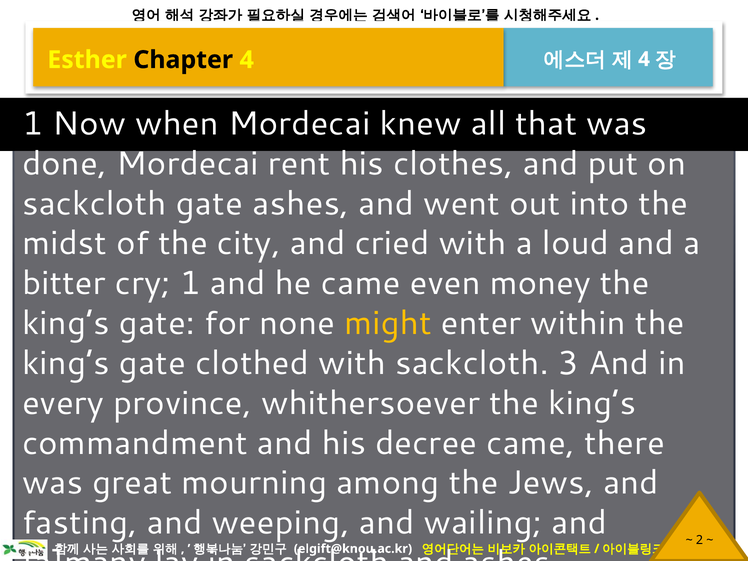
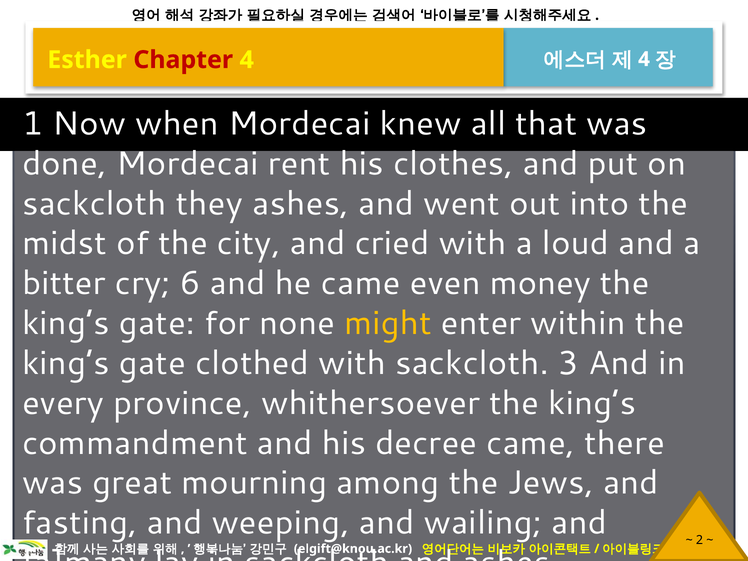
Chapter colour: black -> red (183, 60)
sackcloth gate: gate -> they (209, 204)
cry 1: 1 -> 6 (190, 283)
